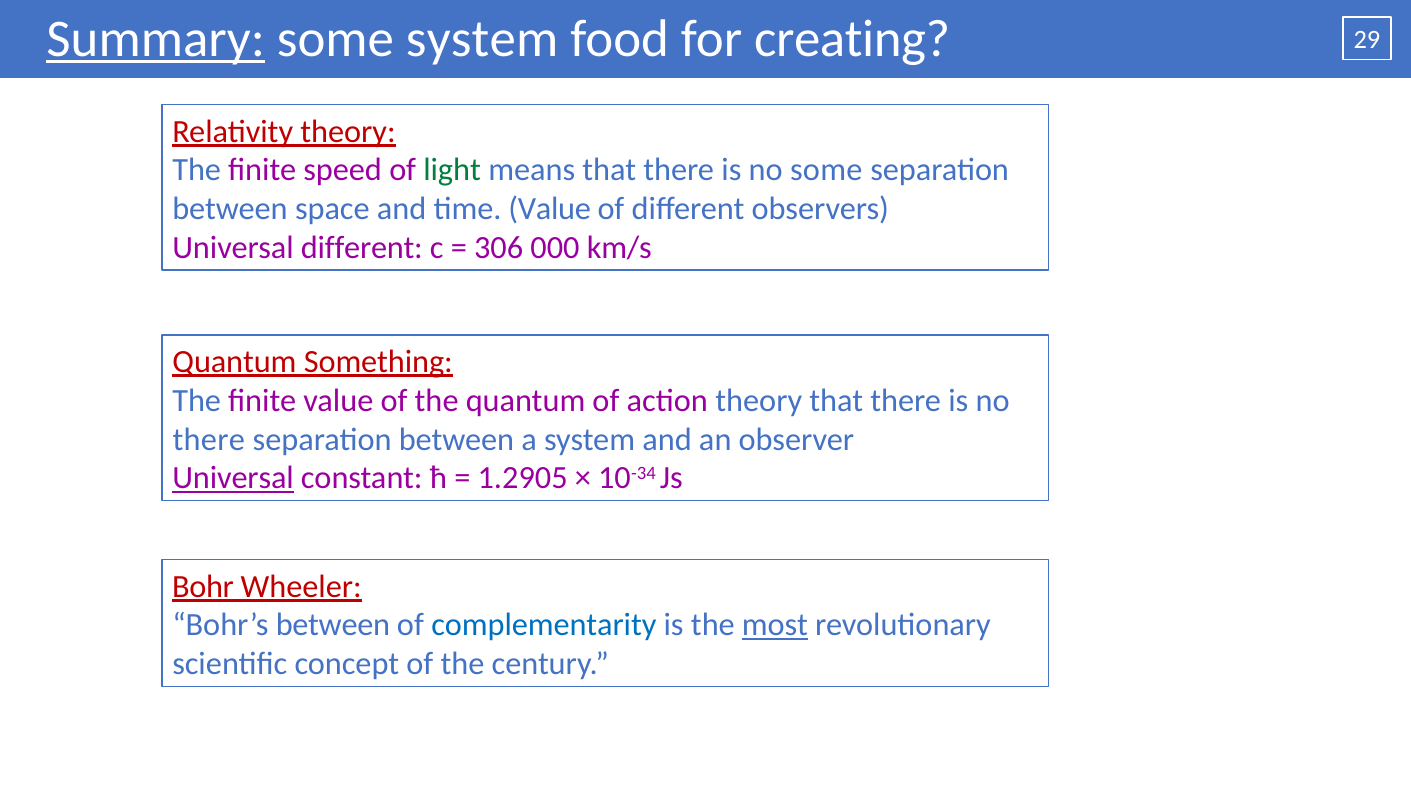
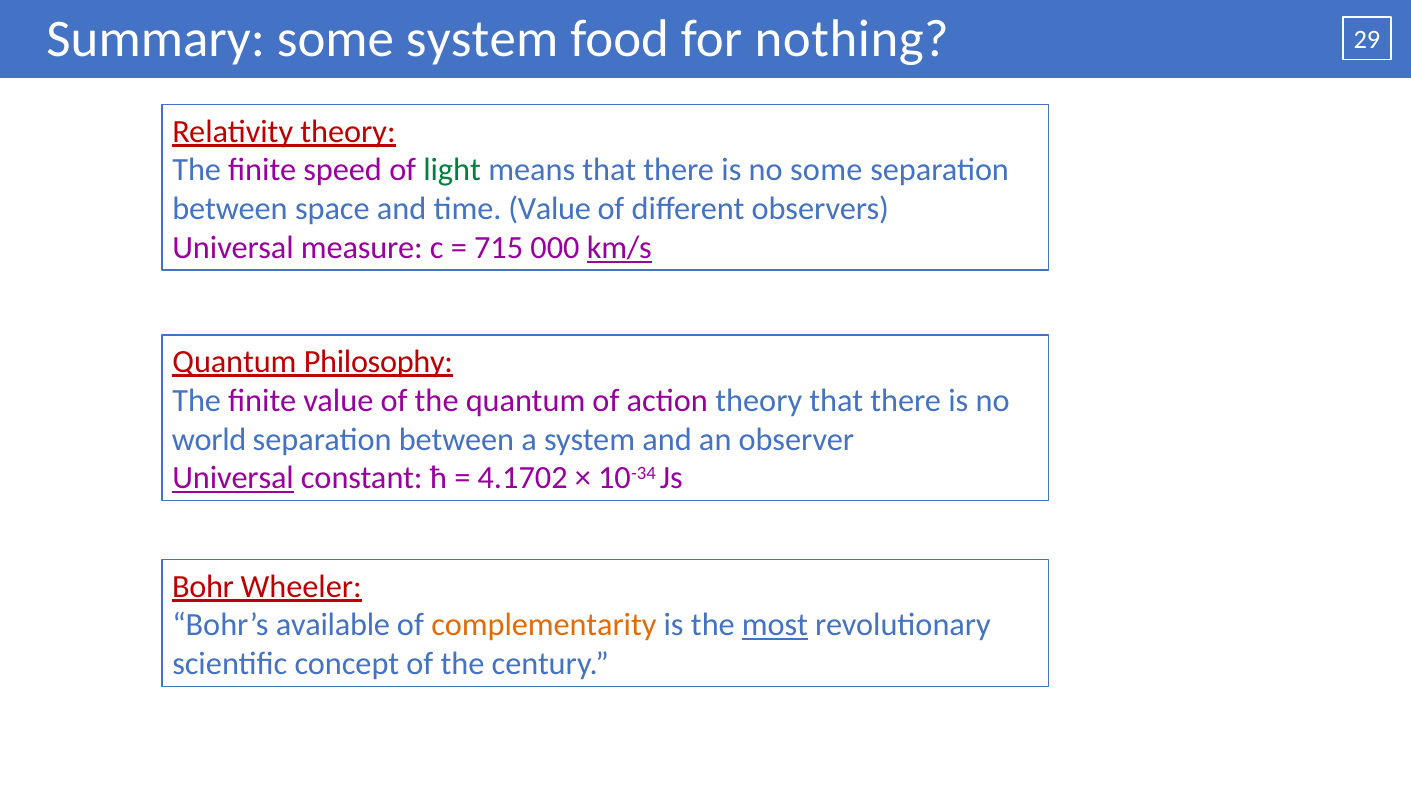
Summary underline: present -> none (156, 39)
creating: creating -> nothing (852, 39)
Universal different: different -> measure (362, 248)
306: 306 -> 715 (499, 248)
km/s underline: none -> present (619, 248)
Something: Something -> Philosophy (378, 362)
there: there -> world (209, 439)
1.2905: 1.2905 -> 4.1702 (523, 478)
Bohr’s between: between -> available (333, 625)
complementarity colour: blue -> orange (544, 625)
